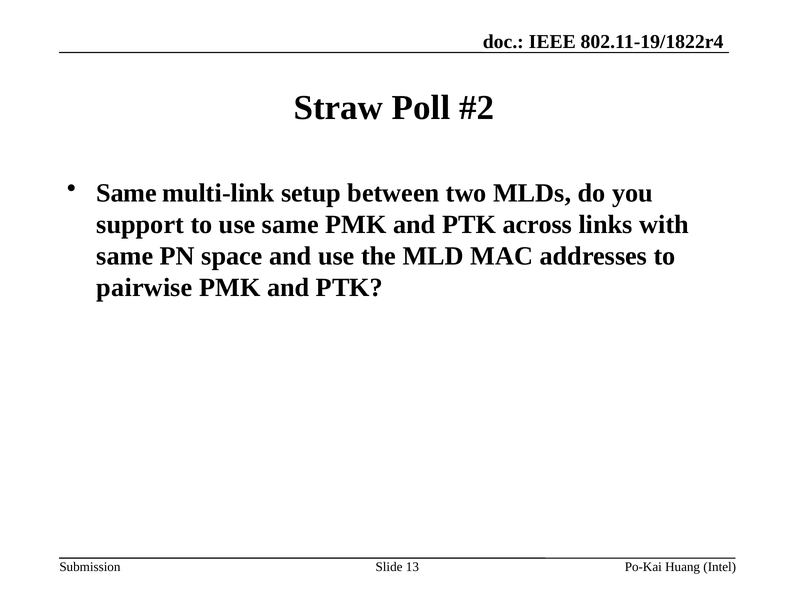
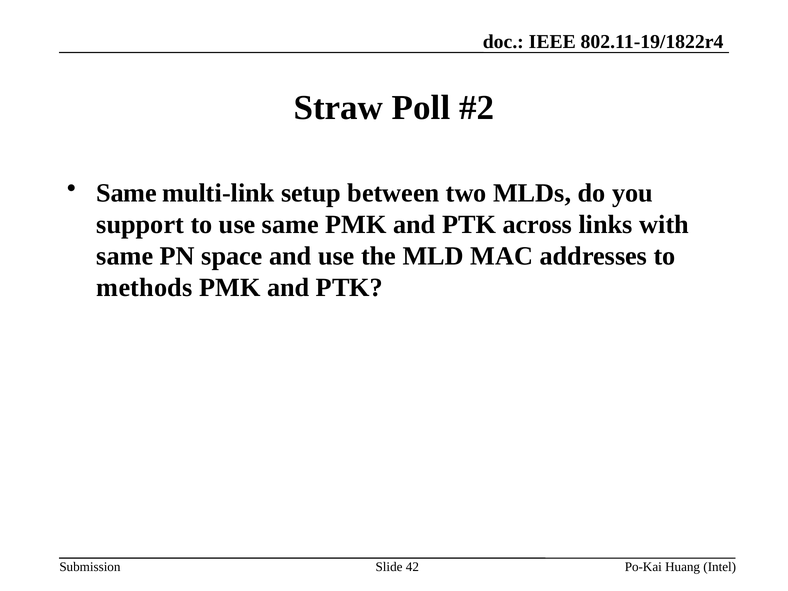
pairwise: pairwise -> methods (144, 288)
13: 13 -> 42 (412, 567)
